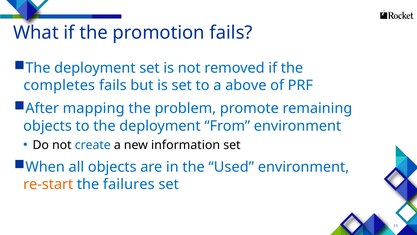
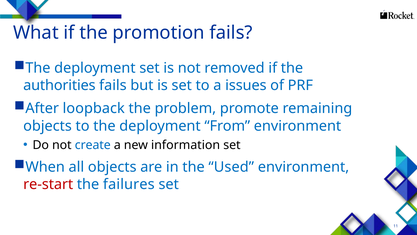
completes: completes -> authorities (59, 85)
above: above -> issues (246, 85)
mapping: mapping -> loopback (94, 108)
re-start colour: orange -> red (48, 184)
